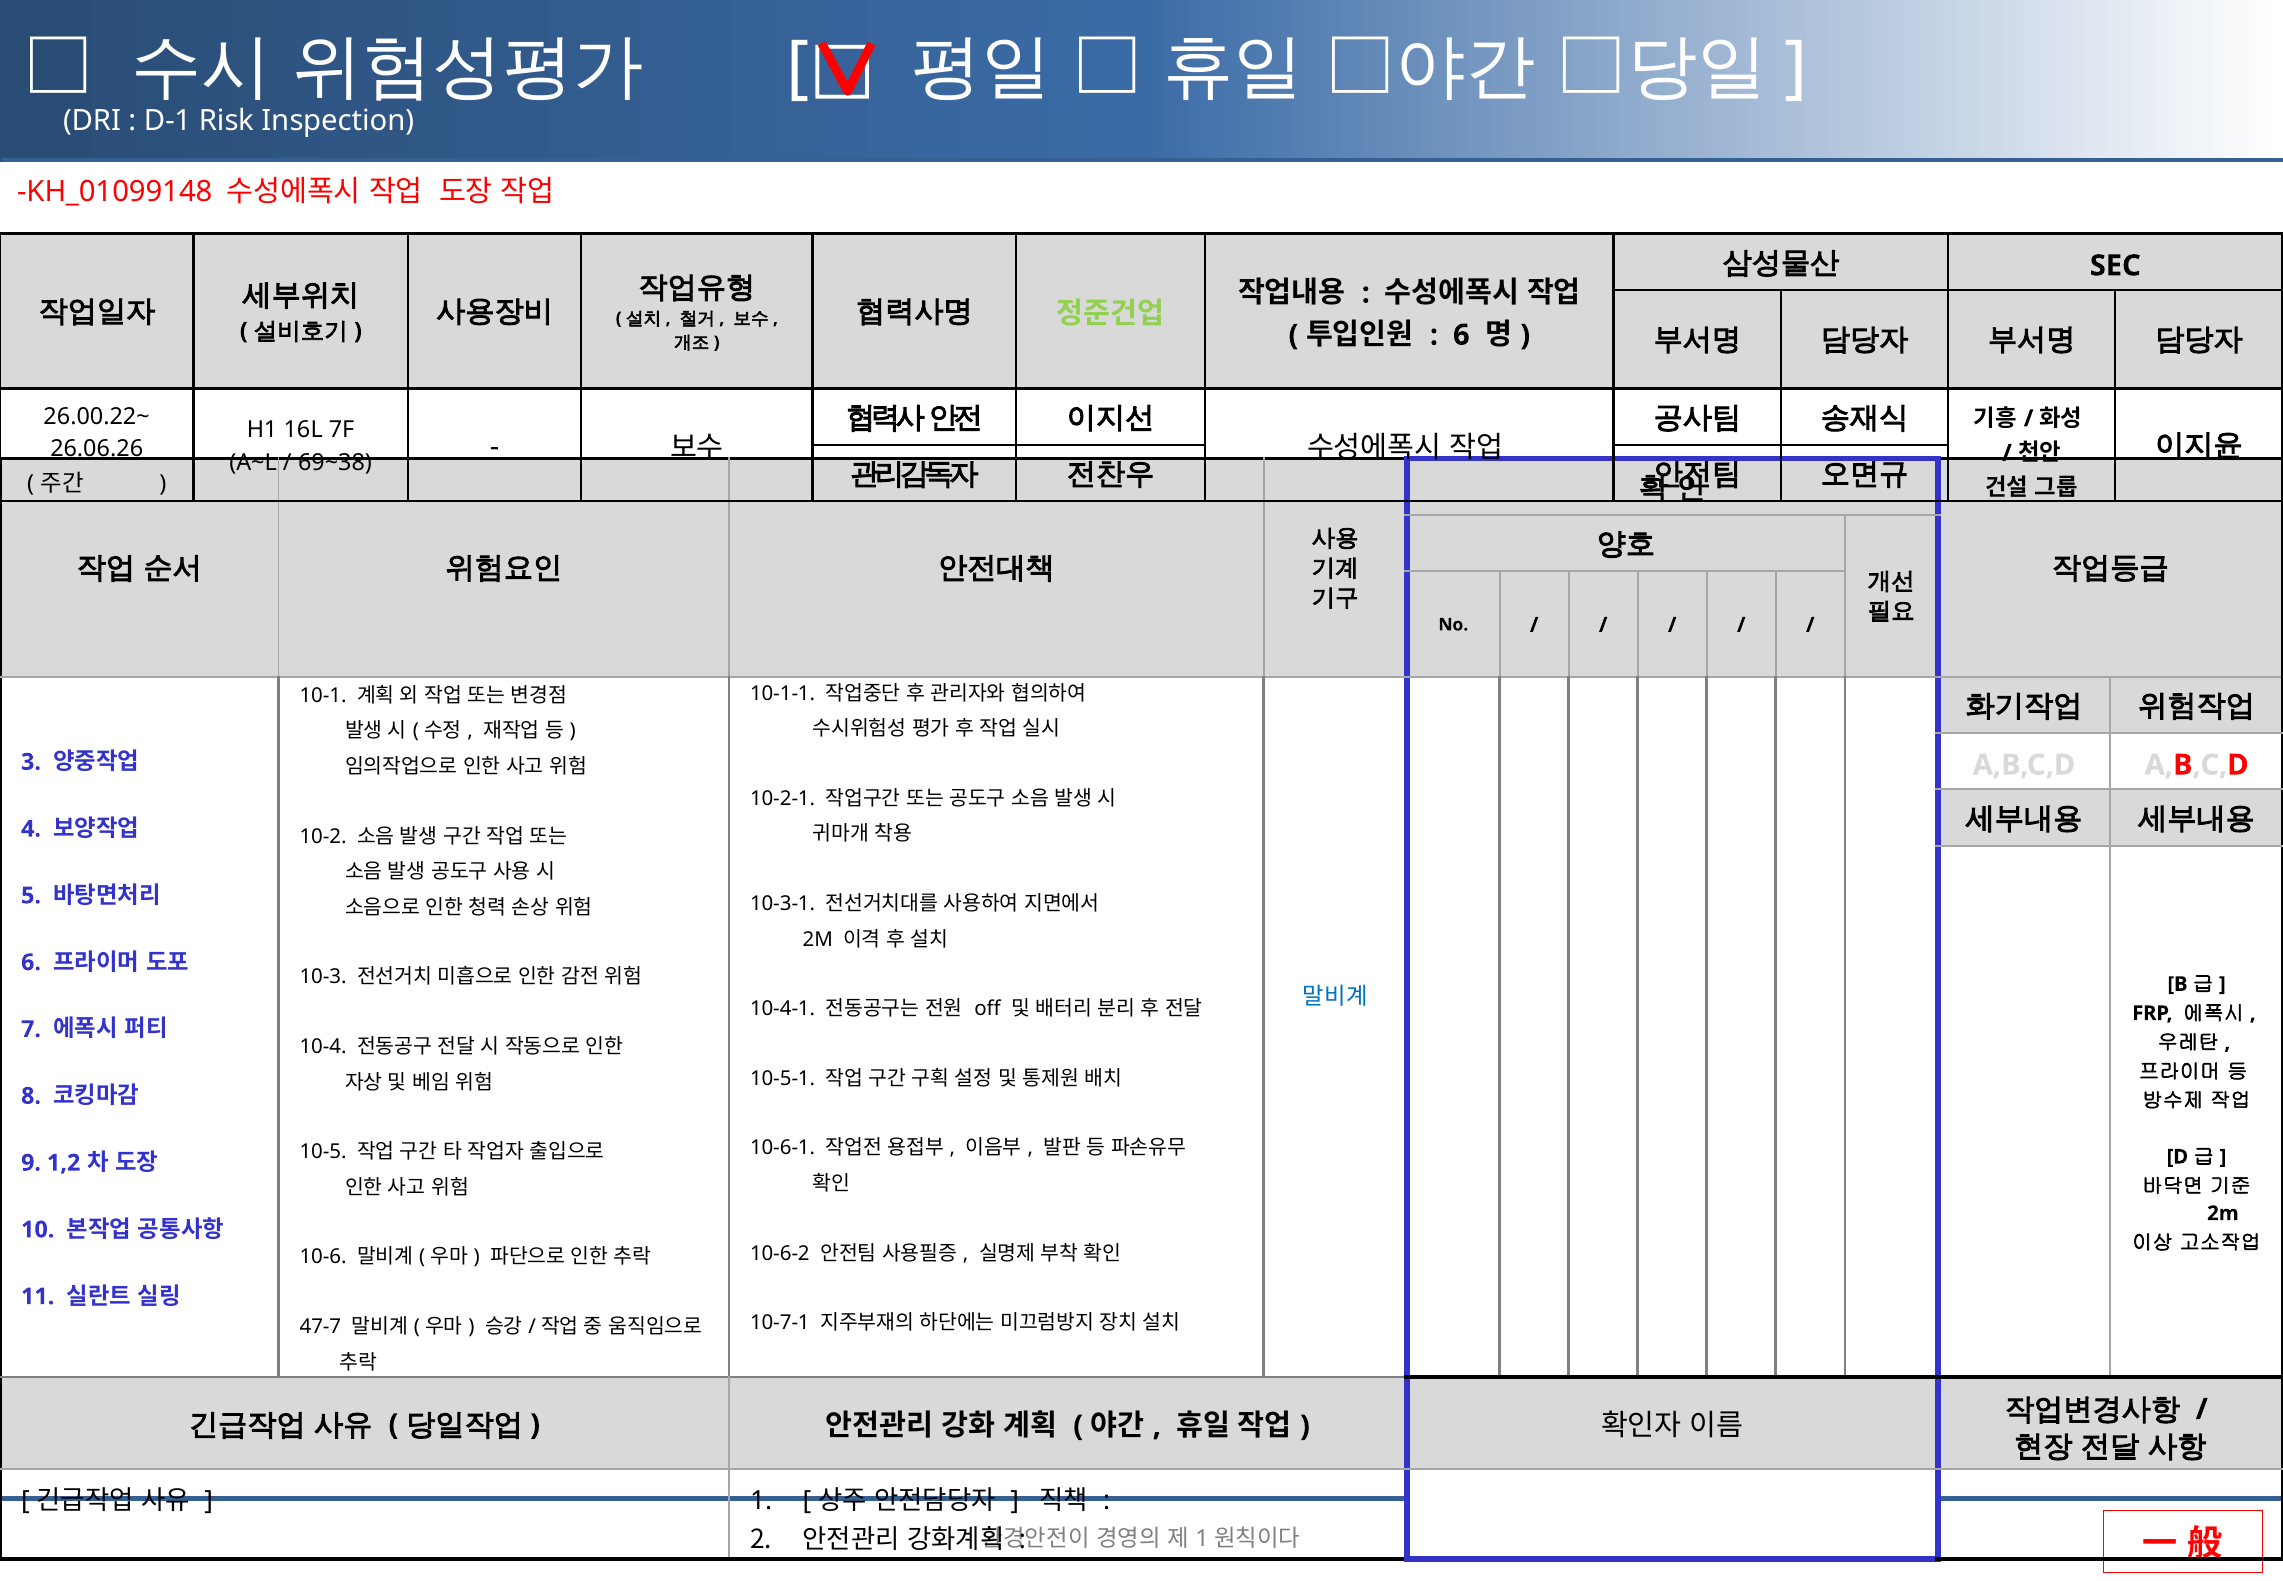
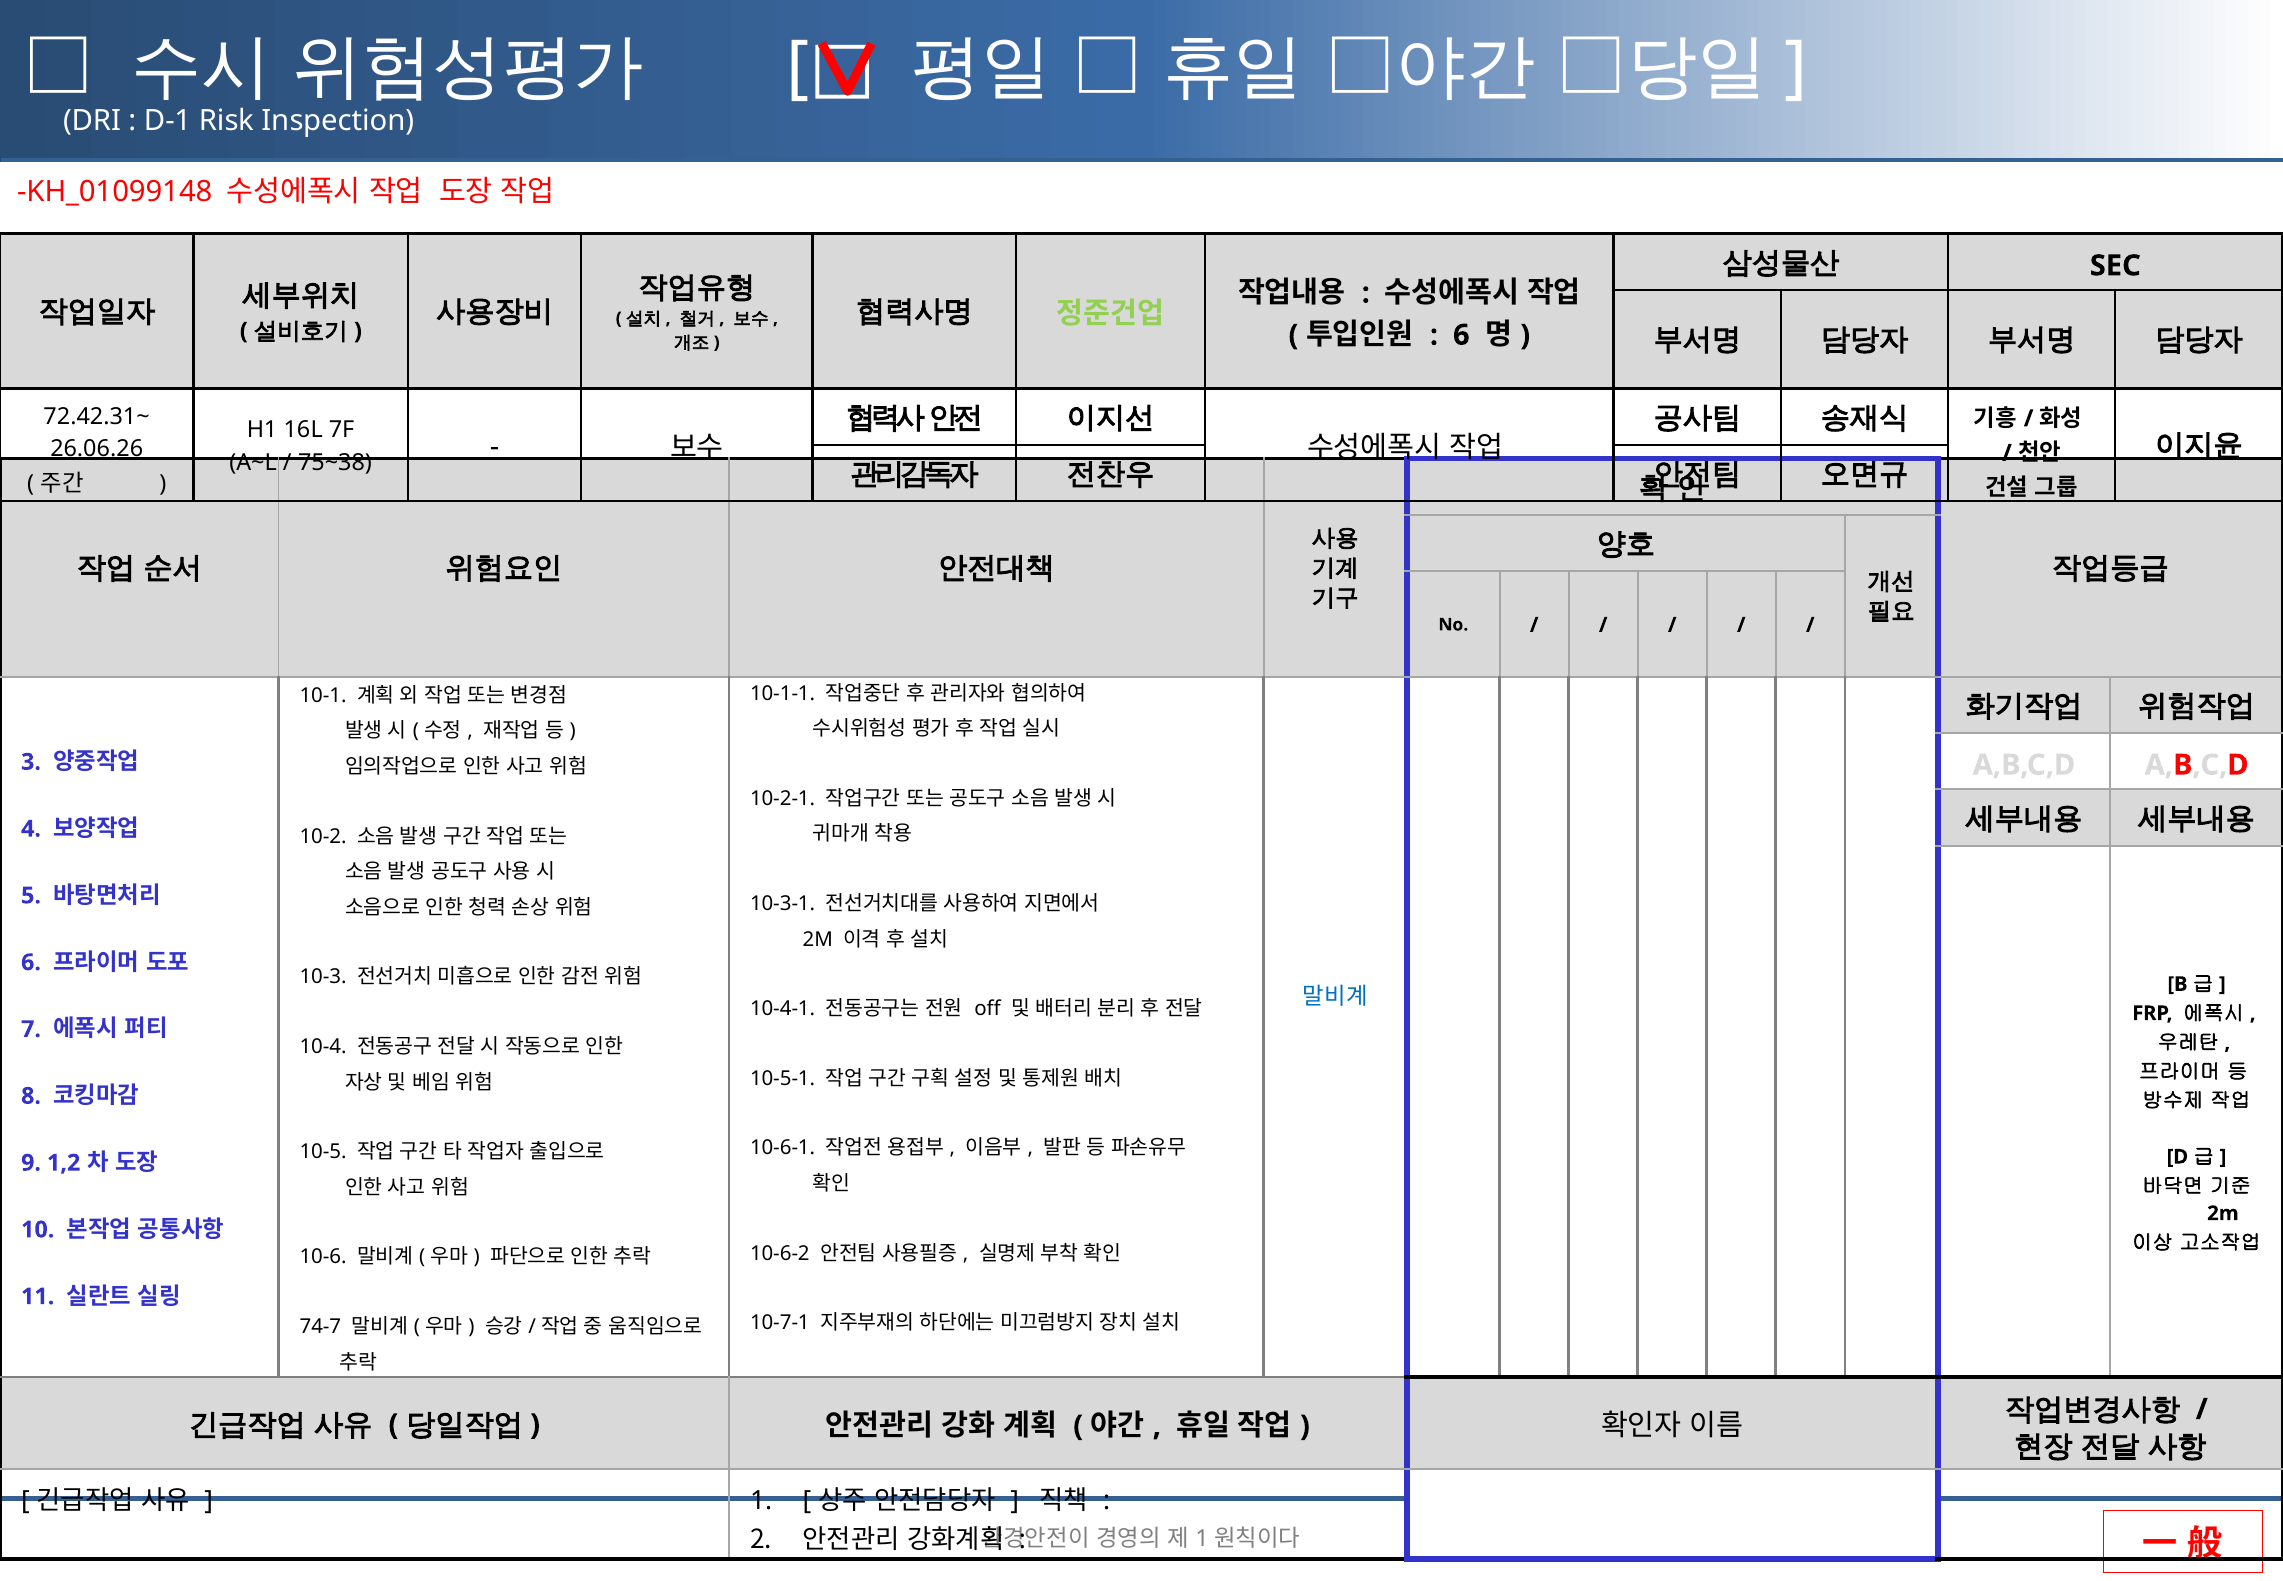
26.00.22~: 26.00.22~ -> 72.42.31~ (97, 416)
69~38: 69~38 -> 75~38 (335, 462)
47-7: 47-7 -> 74-7 (320, 1326)
